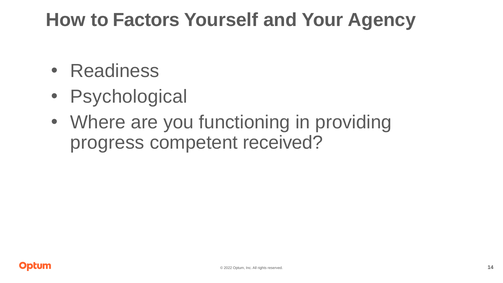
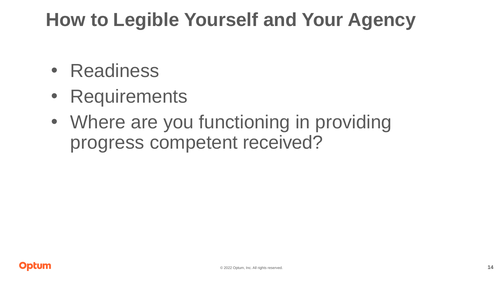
Factors: Factors -> Legible (146, 20)
Psychological: Psychological -> Requirements (129, 96)
